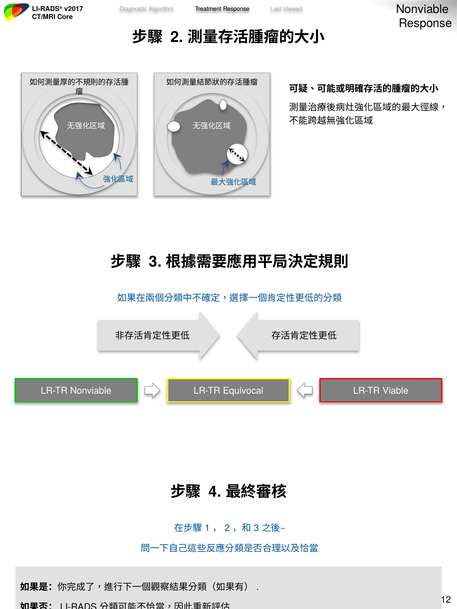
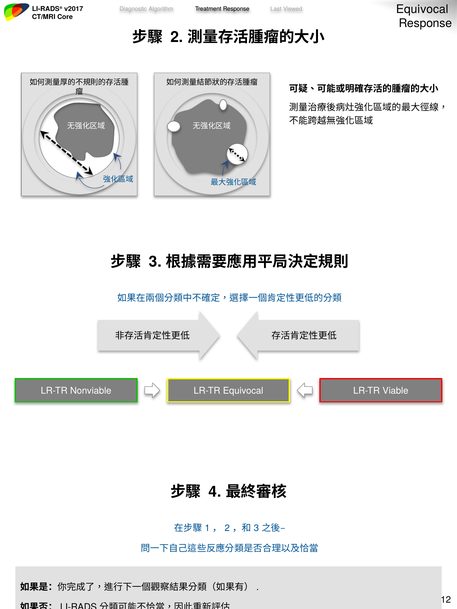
Nonviable: Nonviable -> Equivocal (422, 9)
